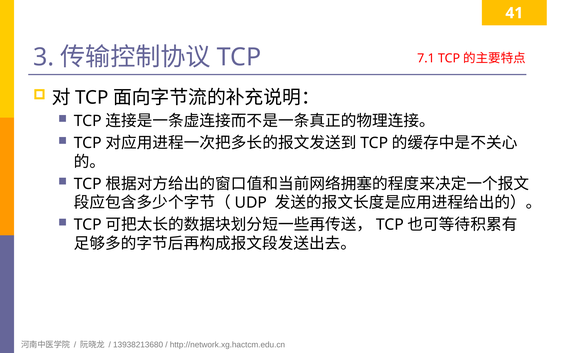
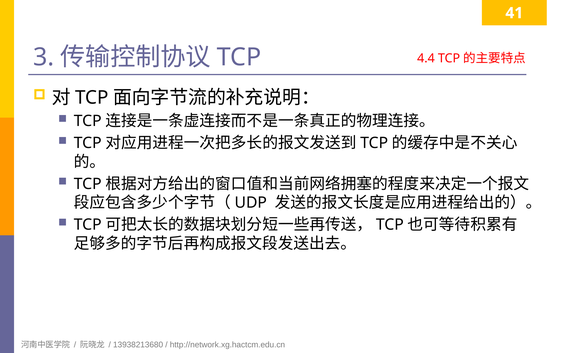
7.1: 7.1 -> 4.4 (426, 58)
